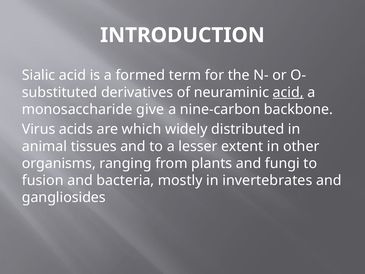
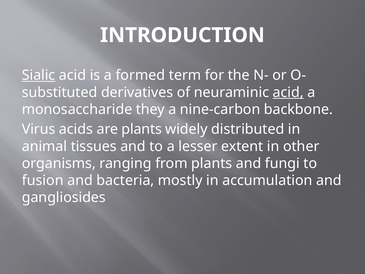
Sialic underline: none -> present (39, 75)
give: give -> they (150, 109)
are which: which -> plants (142, 129)
invertebrates: invertebrates -> accumulation (267, 180)
